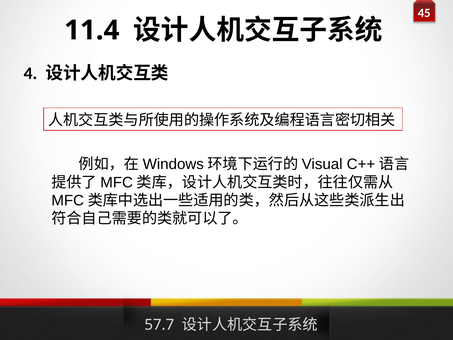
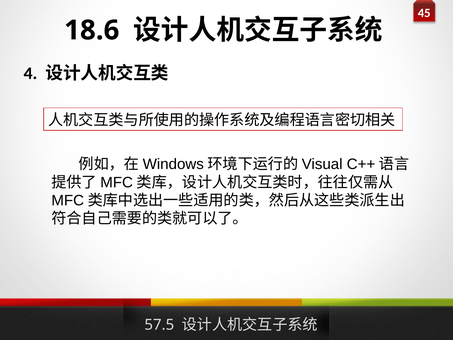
11.4: 11.4 -> 18.6 (92, 30)
57.7: 57.7 -> 57.5 (159, 325)
